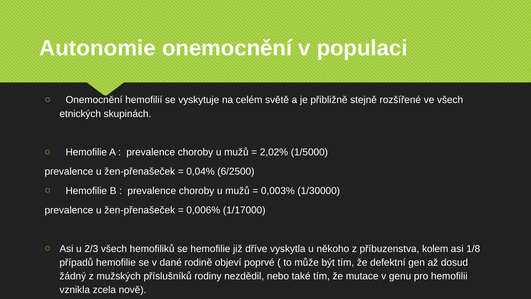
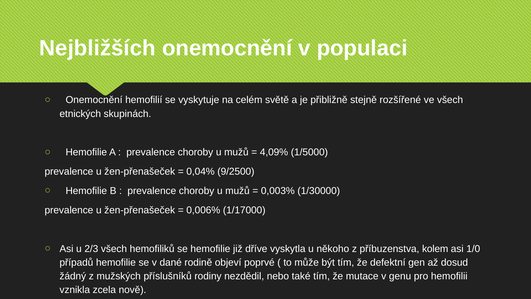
Autonomie: Autonomie -> Nejbližších (98, 48)
2,02%: 2,02% -> 4,09% (274, 152)
6/2500: 6/2500 -> 9/2500 (236, 171)
1/8: 1/8 -> 1/0 (473, 249)
